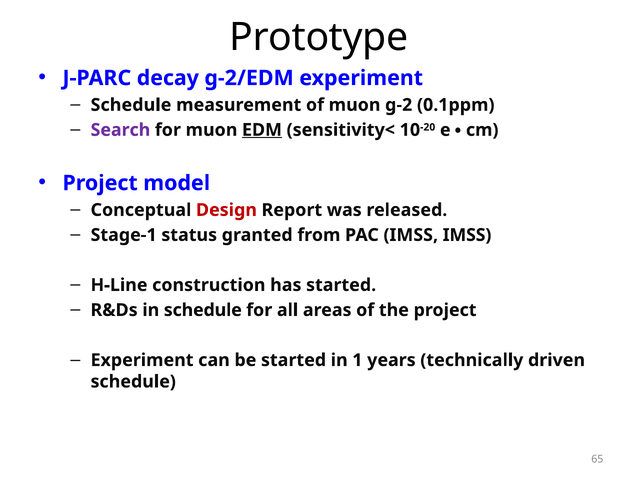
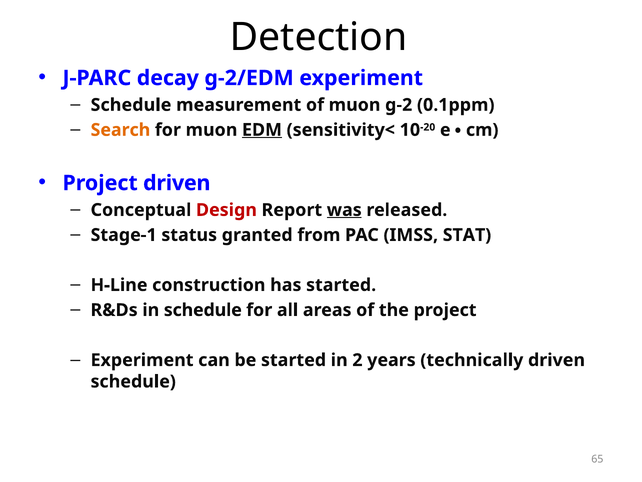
Prototype: Prototype -> Detection (319, 37)
Search colour: purple -> orange (120, 130)
Project model: model -> driven (177, 183)
was underline: none -> present (344, 210)
IMSS IMSS: IMSS -> STAT (467, 235)
1: 1 -> 2 (357, 360)
